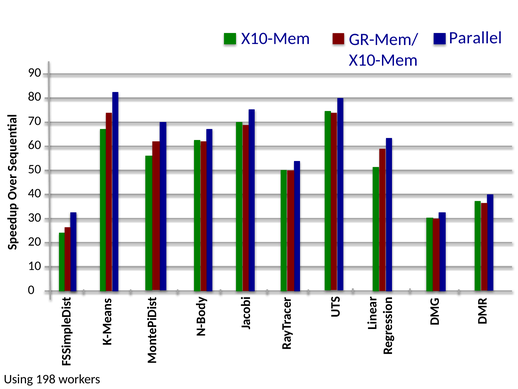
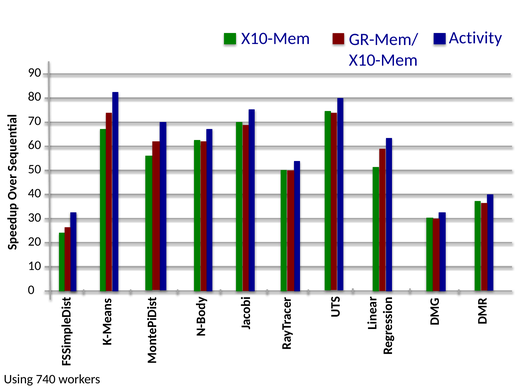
Parallel: Parallel -> Activity (475, 38)
198: 198 -> 740 (46, 379)
